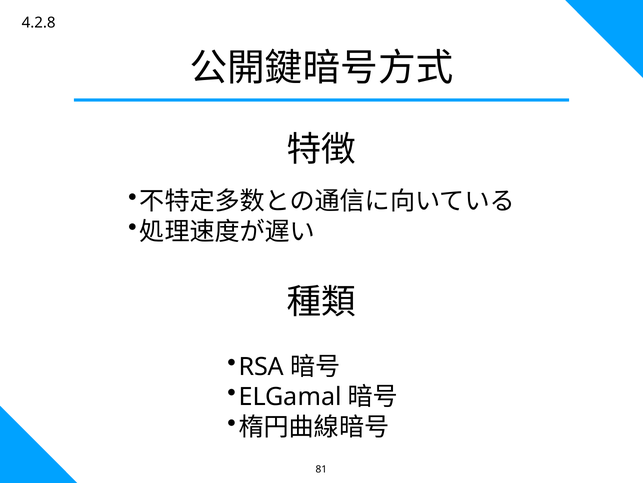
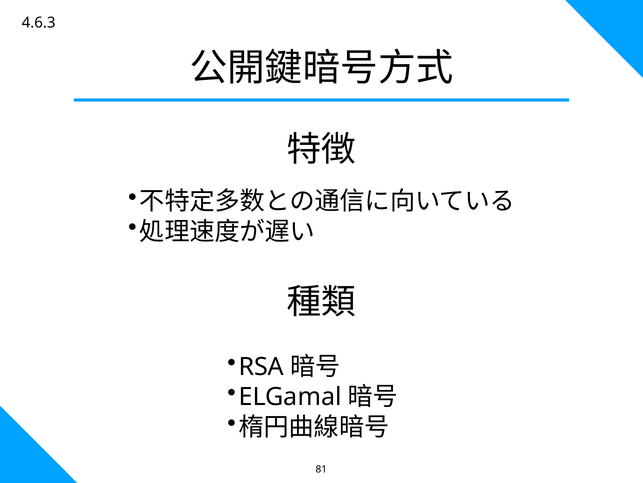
4.2.8: 4.2.8 -> 4.6.3 (39, 23)
